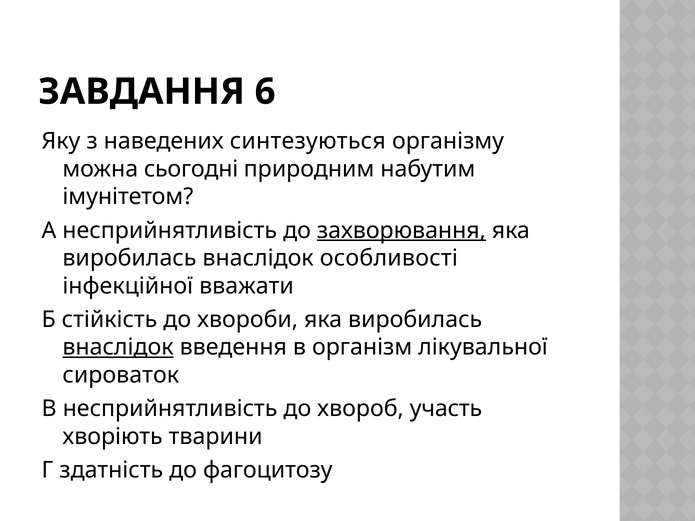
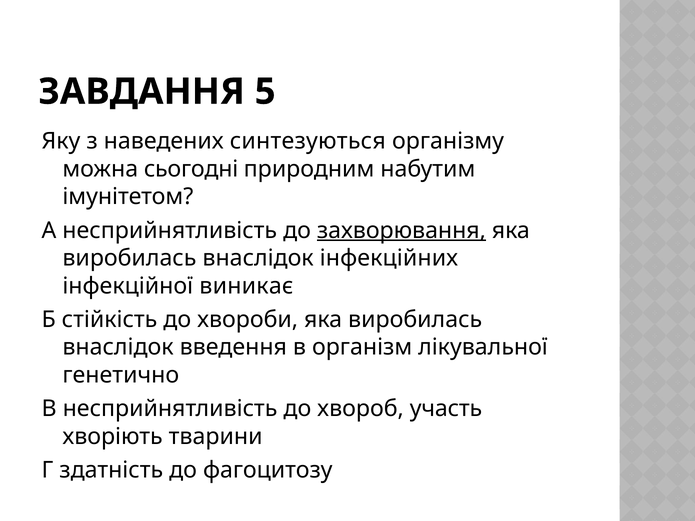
6: 6 -> 5 (265, 92)
особливості: особливості -> інфекційних (389, 258)
вважати: вважати -> виникає (246, 286)
внаслідок underline: present -> none (118, 347)
сироваток: сироваток -> генетично (121, 375)
